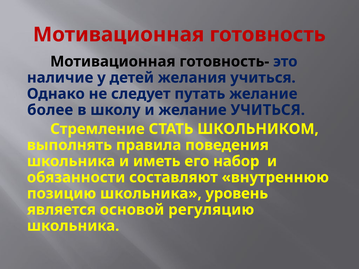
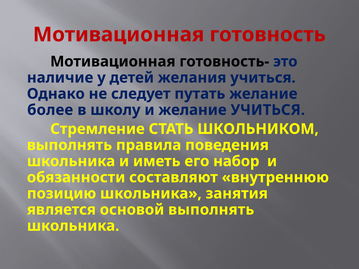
уровень: уровень -> занятия (237, 194)
основой регуляцию: регуляцию -> выполнять (211, 210)
